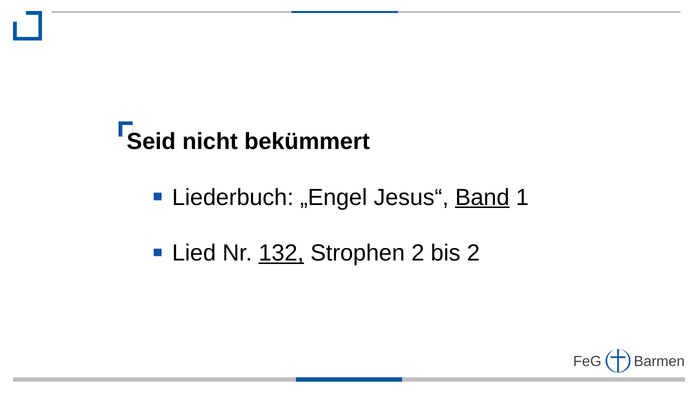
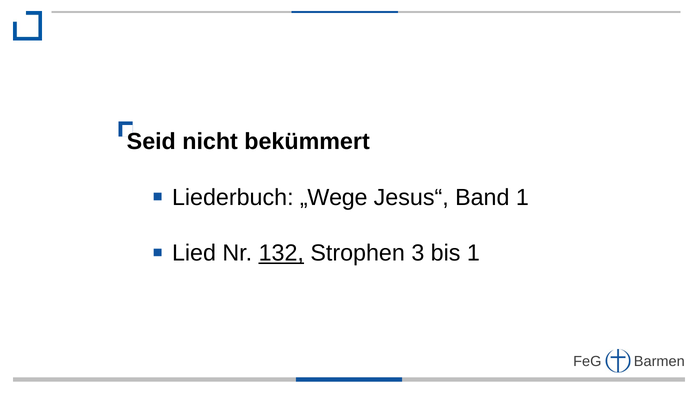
„Engel: „Engel -> „Wege (334, 197)
Band underline: present -> none (482, 197)
Strophen 2: 2 -> 3 (418, 253)
bis 2: 2 -> 1 (473, 253)
